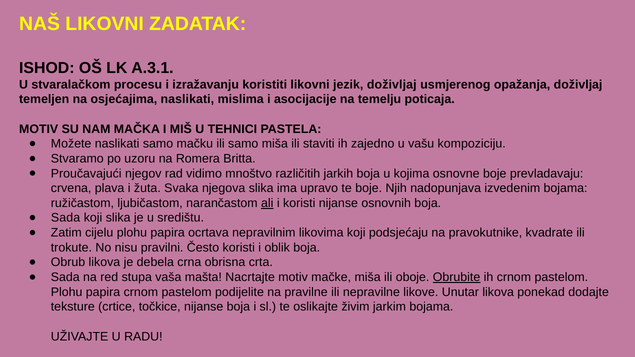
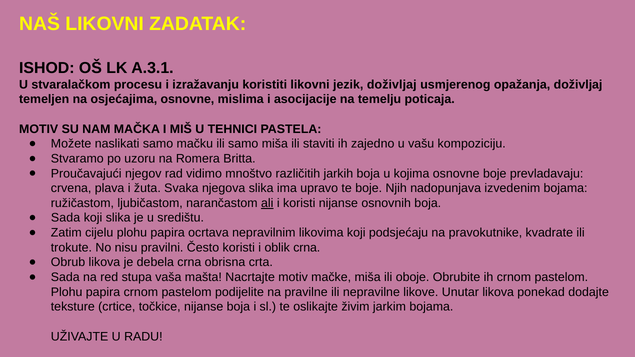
osjećajima naslikati: naslikati -> osnovne (187, 99)
oblik boja: boja -> crna (307, 248)
Obrubite underline: present -> none (457, 277)
